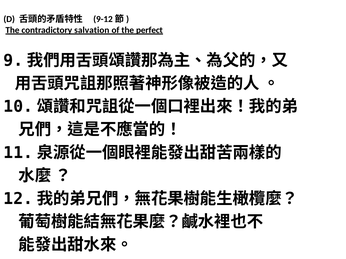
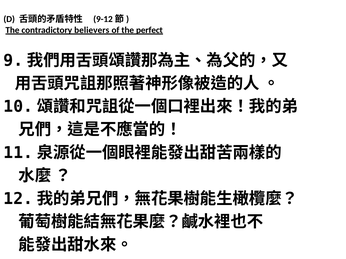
salvation: salvation -> believers (92, 30)
